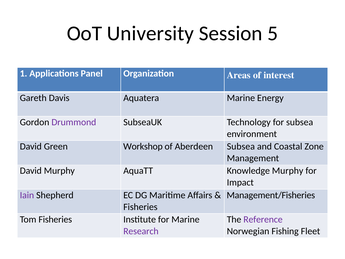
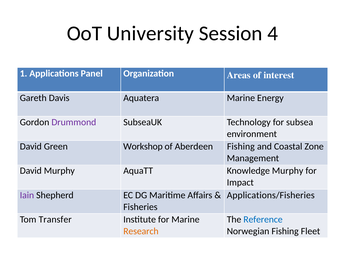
5: 5 -> 4 (273, 33)
Aberdeen Subsea: Subsea -> Fishing (241, 146)
Management/Fisheries: Management/Fisheries -> Applications/Fisheries (271, 195)
Tom Fisheries: Fisheries -> Transfer (55, 219)
Reference colour: purple -> blue (263, 219)
Research colour: purple -> orange (141, 231)
